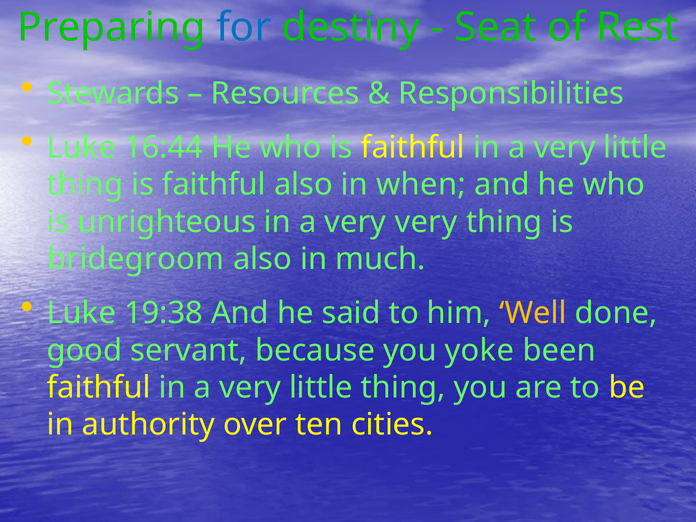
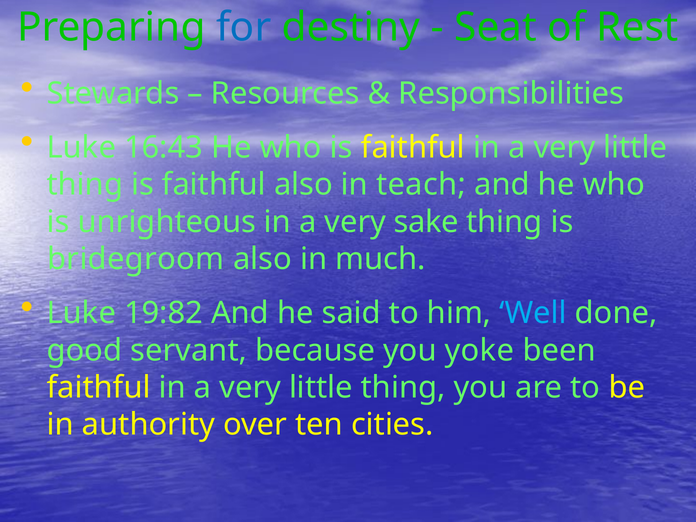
16:44: 16:44 -> 16:43 (164, 148)
when: when -> teach (421, 185)
very very: very -> sake (426, 222)
19:38: 19:38 -> 19:82 (164, 313)
Well colour: yellow -> light blue (533, 313)
